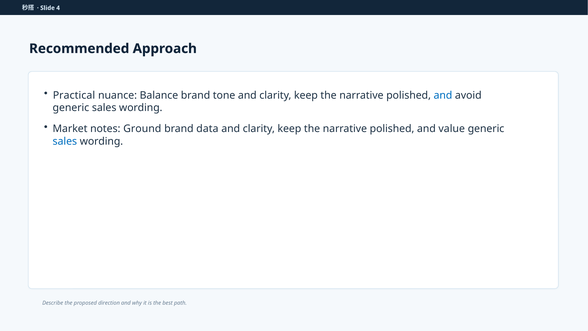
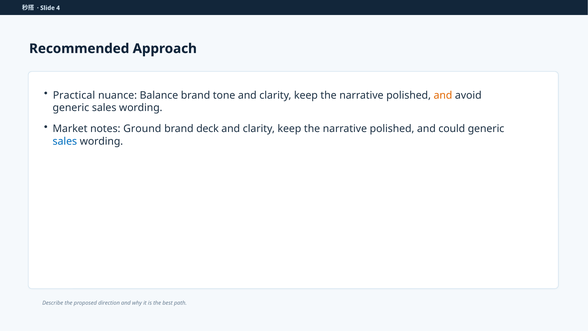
and colour: blue -> orange (443, 95)
data: data -> deck (208, 129)
value: value -> could (452, 129)
